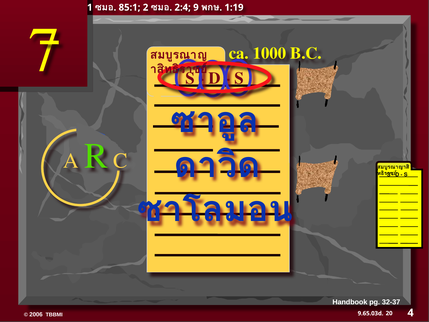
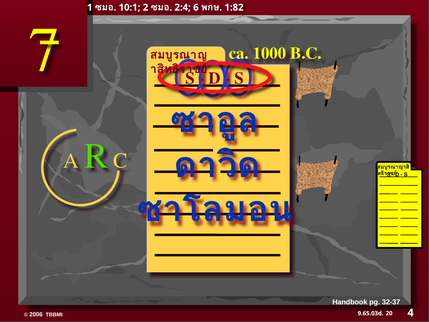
85:1: 85:1 -> 10:1 (130, 7)
9: 9 -> 6 (196, 7)
1:19: 1:19 -> 1:82 (234, 7)
